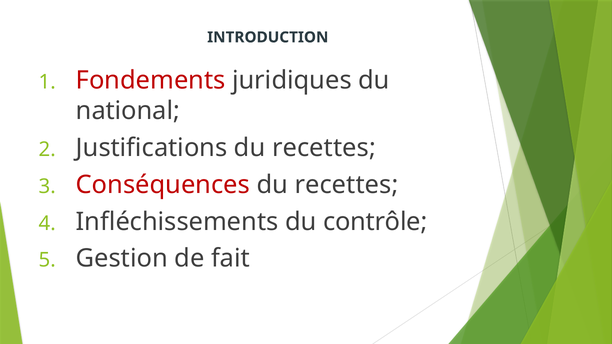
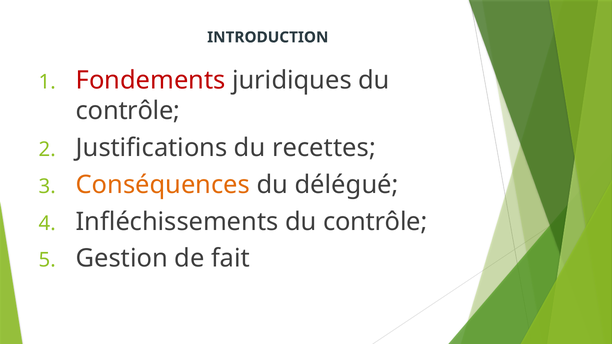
national: national -> contrôle (128, 111)
Conséquences colour: red -> orange (163, 185)
recettes: recettes -> délégué (347, 185)
